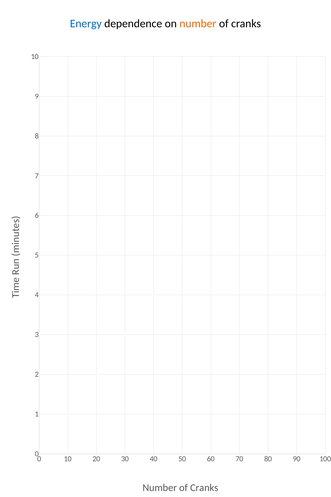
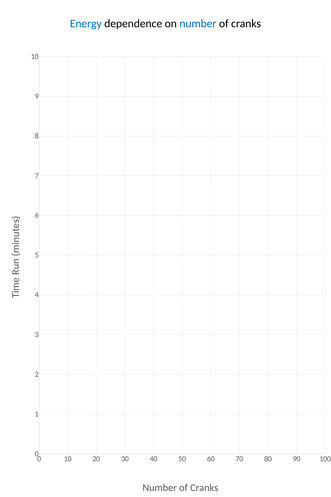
number colour: orange -> blue (198, 23)
